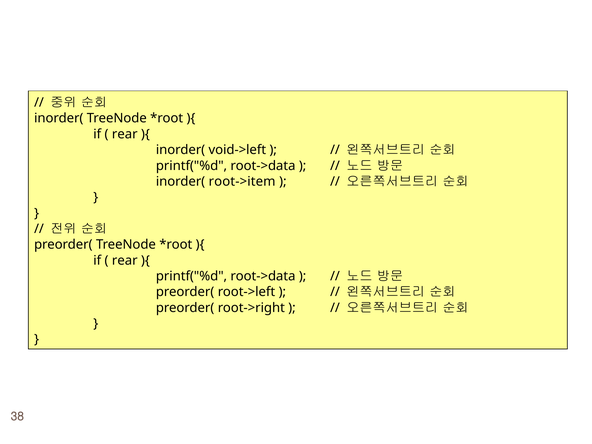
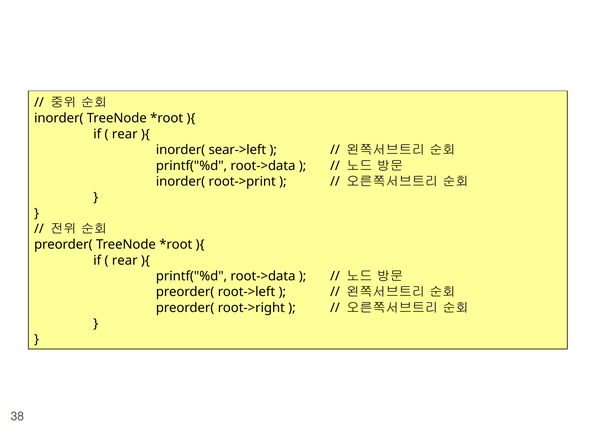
void->left: void->left -> sear->left (237, 150)
root->item: root->item -> root->print (242, 181)
